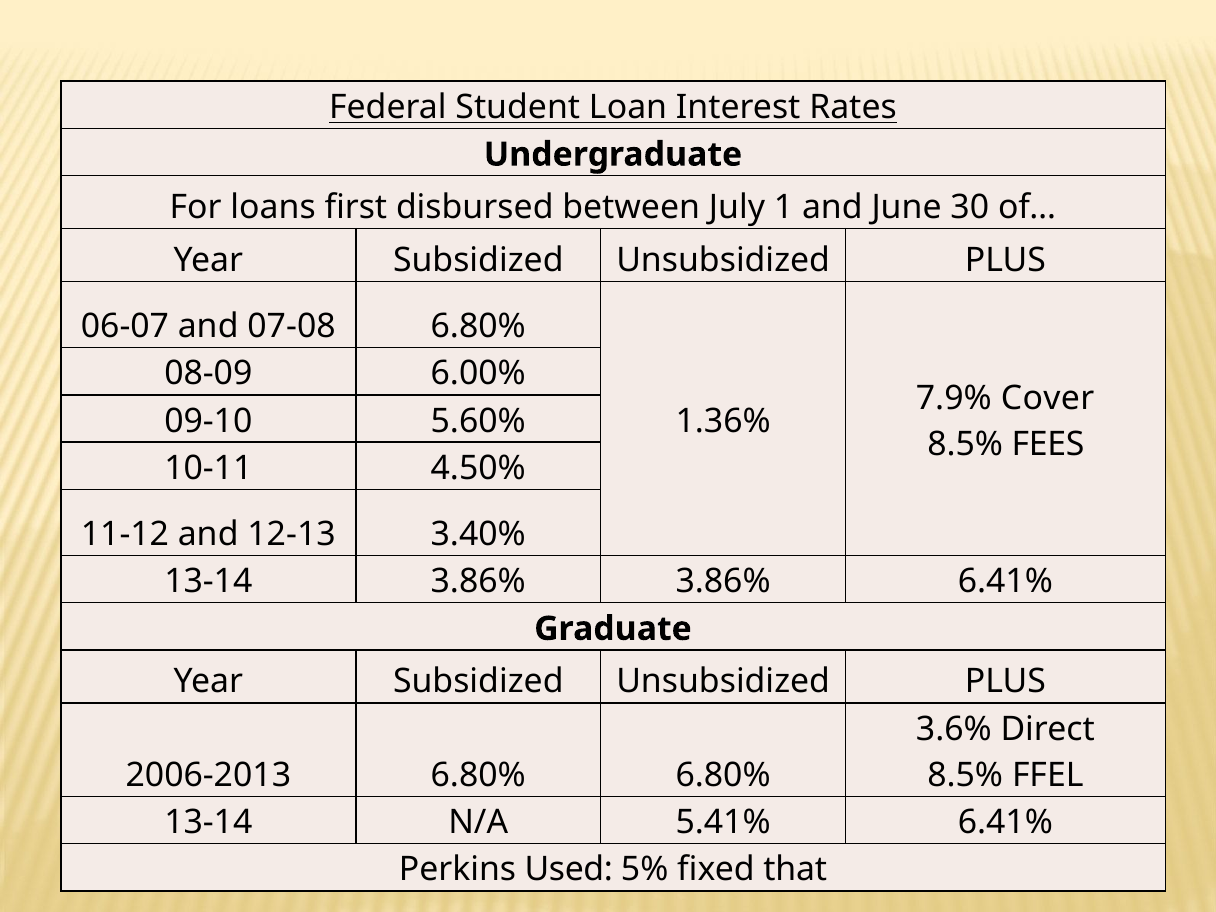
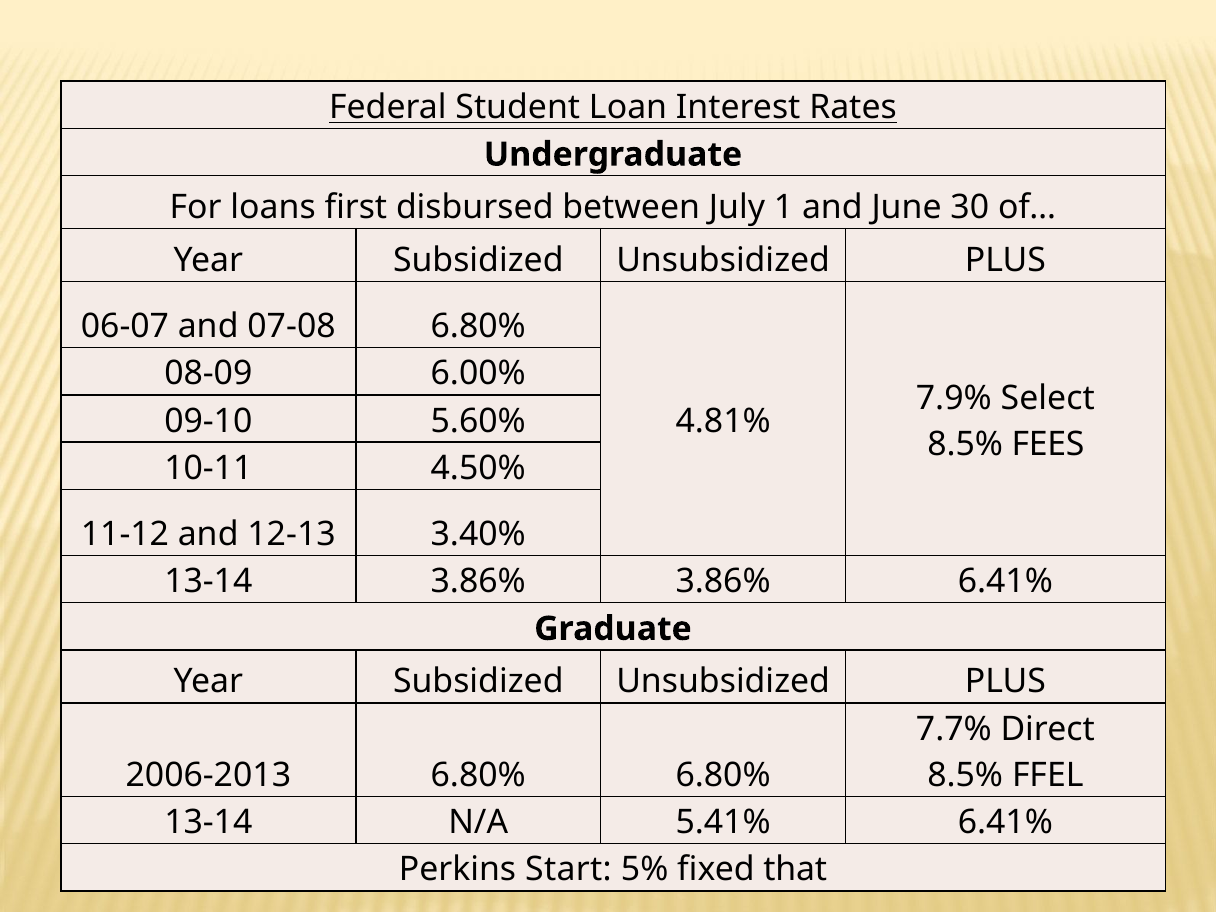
Cover: Cover -> Select (1048, 398)
1.36%: 1.36% -> 4.81% (723, 421)
3.6%: 3.6% -> 7.7% (954, 729)
Used: Used -> Start (568, 870)
